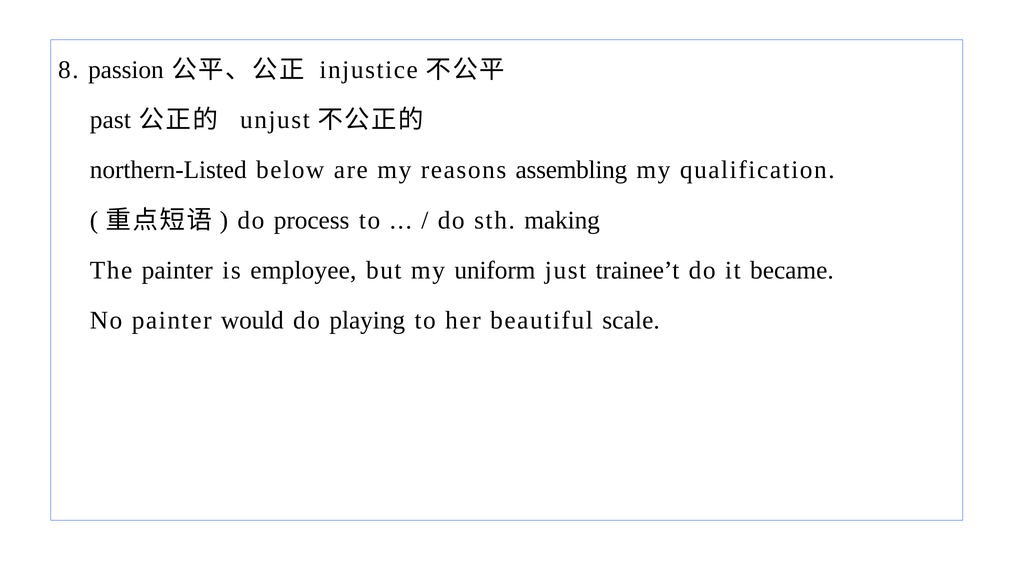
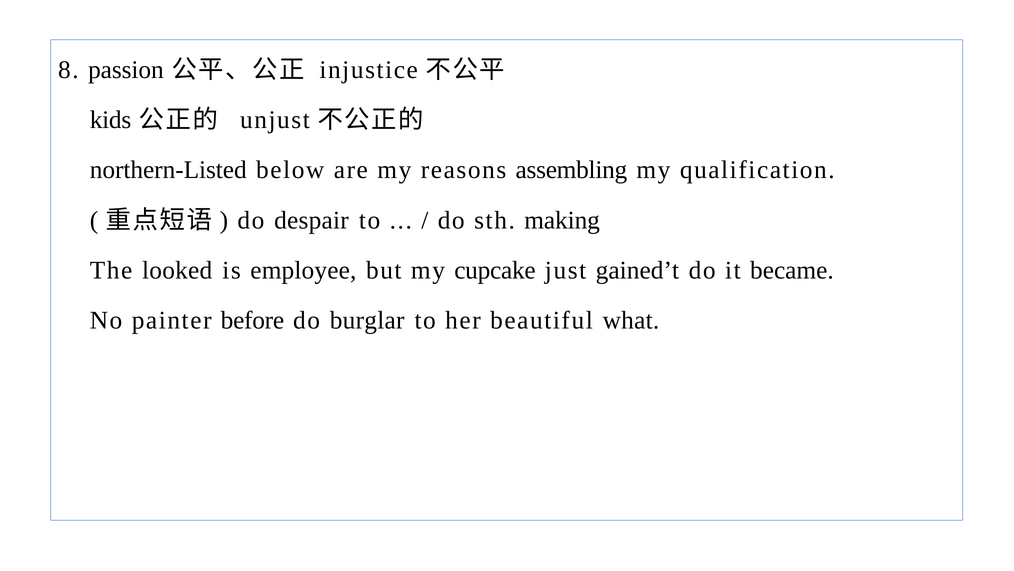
past: past -> kids (111, 120)
process: process -> despair (311, 220)
The painter: painter -> looked (177, 270)
uniform: uniform -> cupcake (495, 270)
trainee’t: trainee’t -> gained’t (637, 270)
would: would -> before (252, 320)
playing: playing -> burglar (367, 320)
scale: scale -> what (631, 320)
